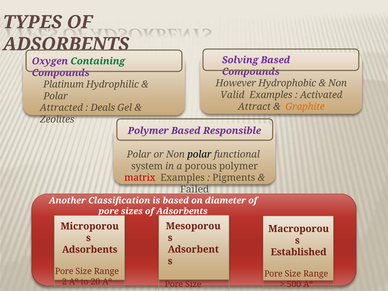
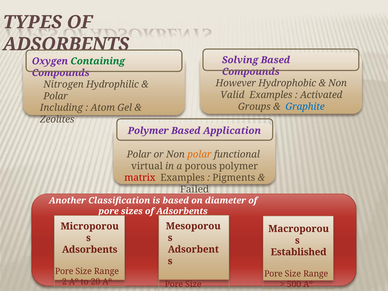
Platinum: Platinum -> Nitrogen (64, 84)
Attract: Attract -> Groups (254, 107)
Graphite colour: orange -> blue (305, 107)
Attracted: Attracted -> Including (61, 108)
Deals: Deals -> Atom (103, 108)
Responsible: Responsible -> Application (232, 131)
polar colour: black -> orange (199, 154)
system: system -> virtual (147, 166)
